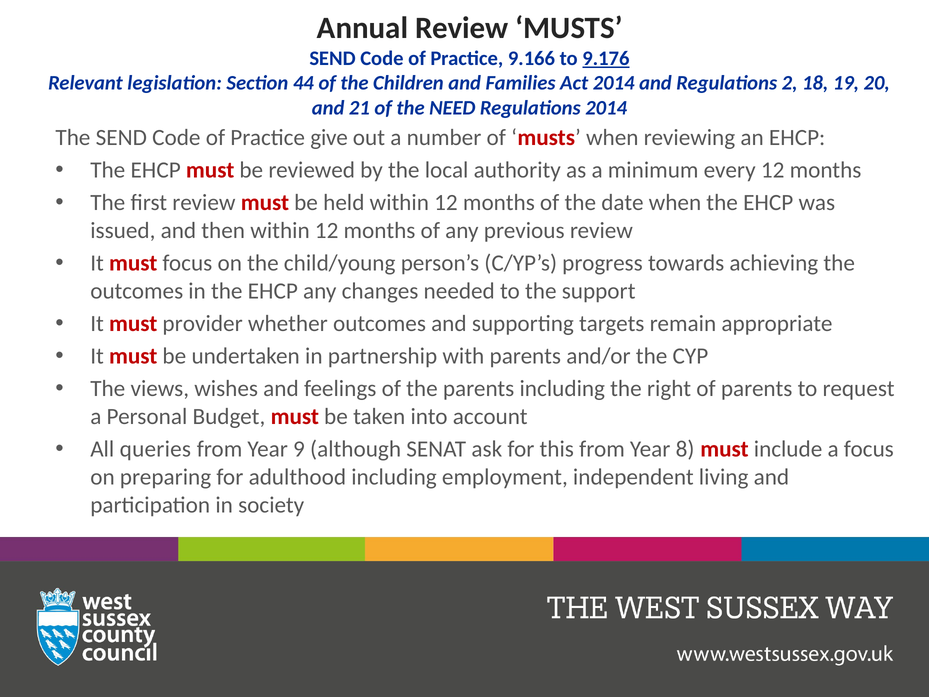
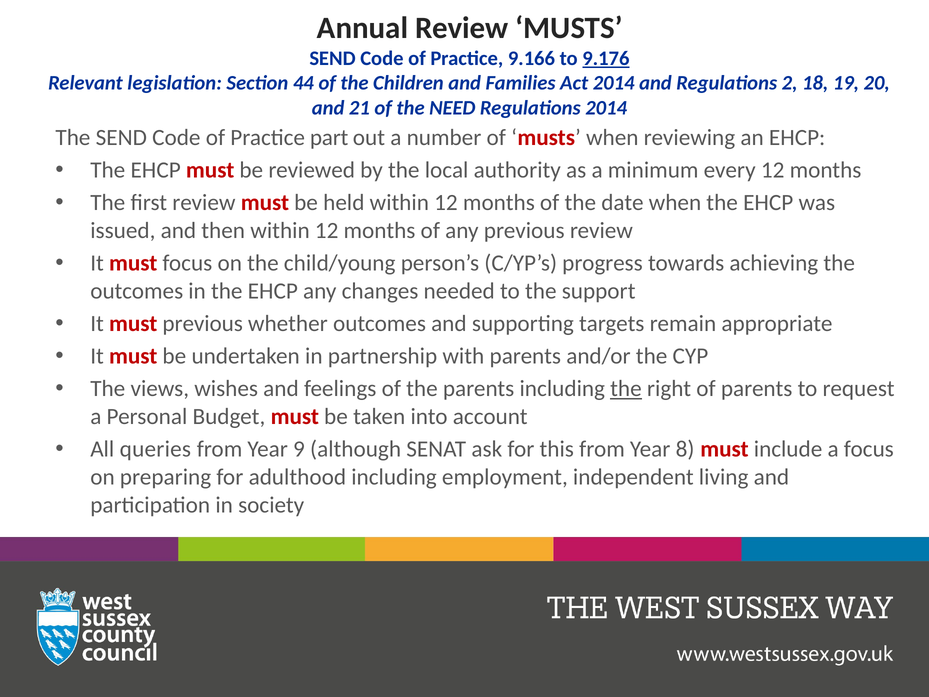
give: give -> part (329, 138)
must provider: provider -> previous (203, 324)
the underline: none -> present (626, 389)
